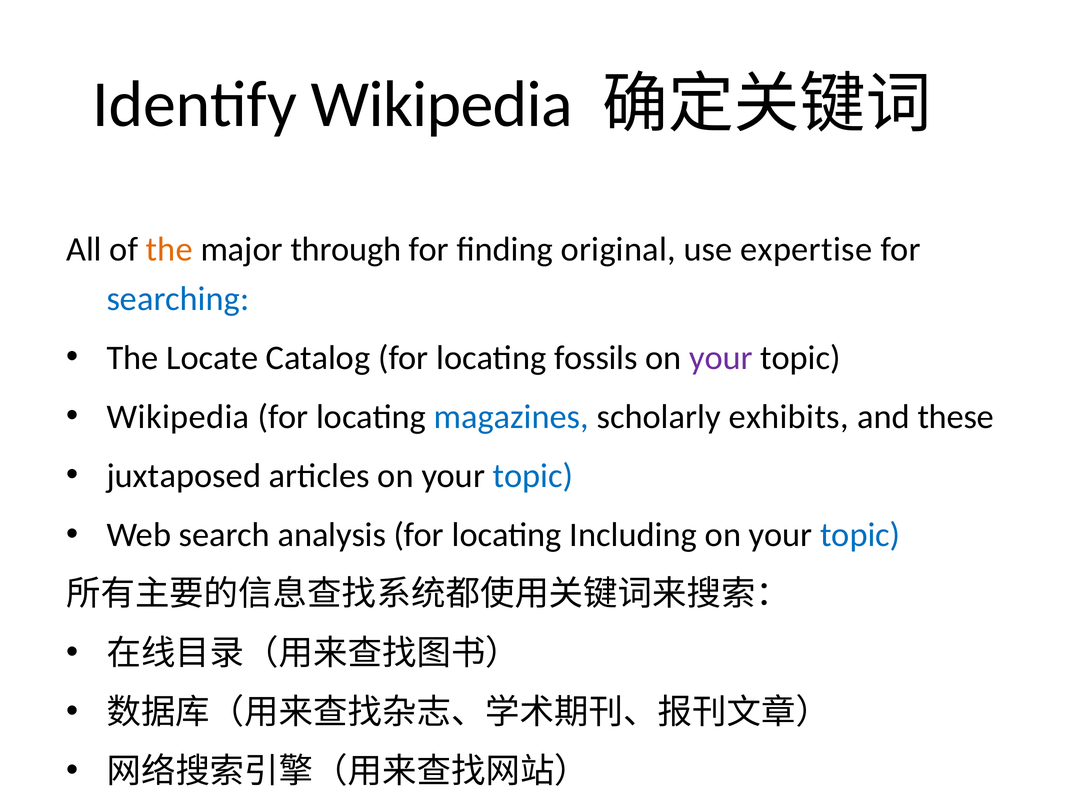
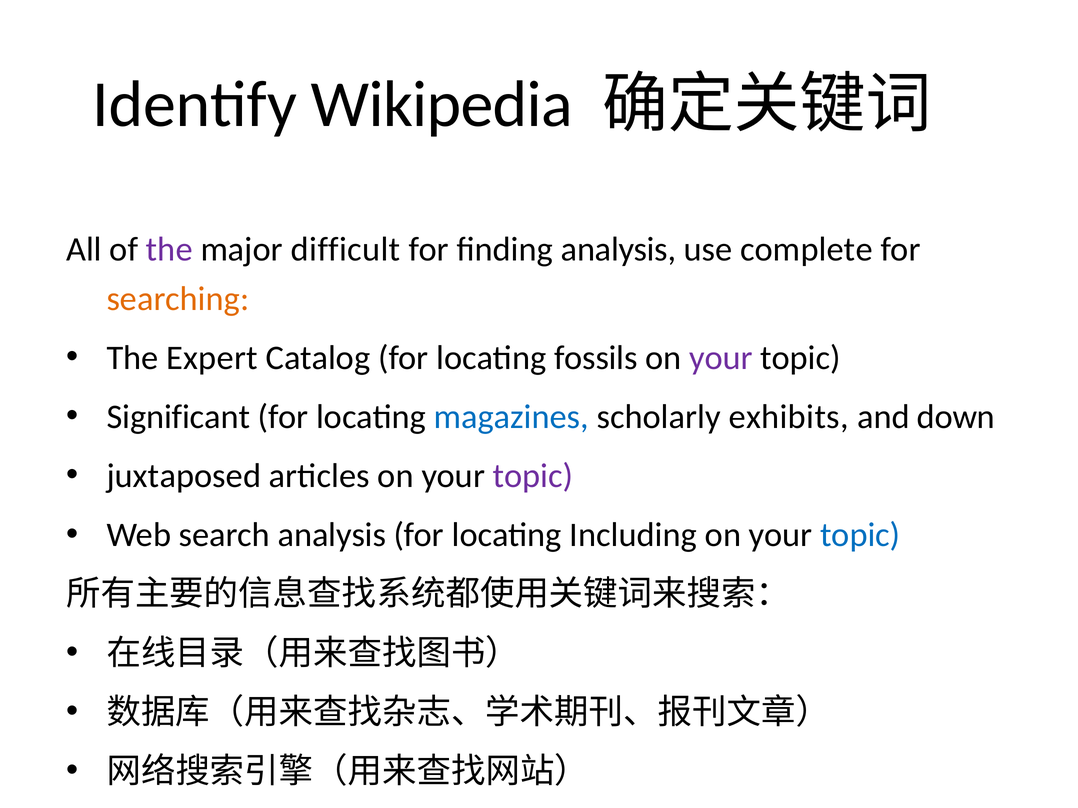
the colour: orange -> purple (169, 249)
through: through -> difficult (346, 249)
finding original: original -> analysis (619, 249)
expertise: expertise -> complete (806, 249)
searching colour: blue -> orange (178, 299)
Locate: Locate -> Expert (212, 358)
Wikipedia: Wikipedia -> Significant (178, 417)
these: these -> down (956, 417)
topic colour: blue -> purple (533, 476)
